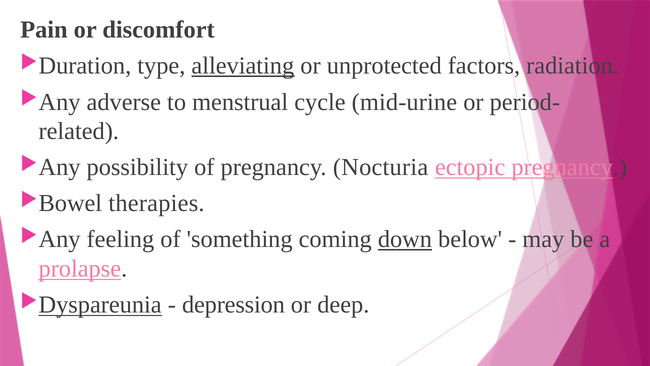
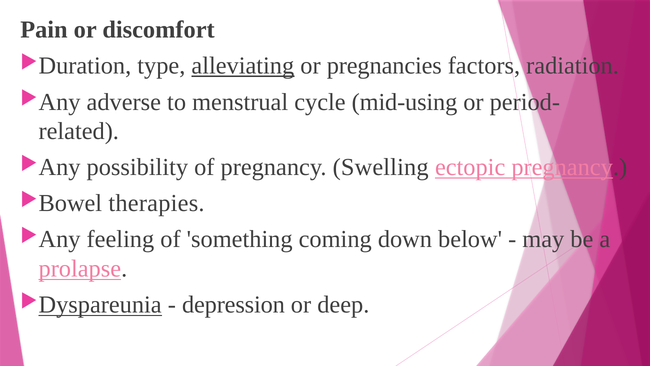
unprotected: unprotected -> pregnancies (384, 66)
mid-urine: mid-urine -> mid-using (405, 102)
Nocturia: Nocturia -> Swelling (381, 167)
down underline: present -> none (405, 239)
